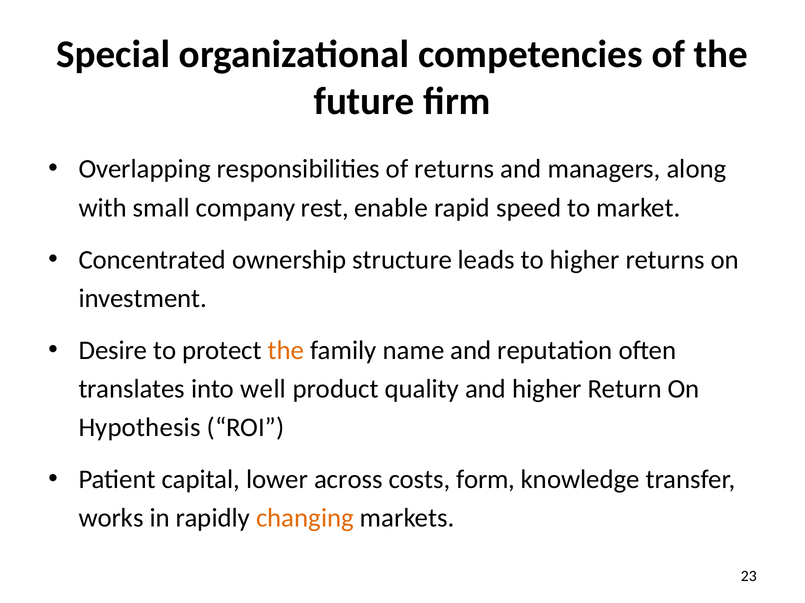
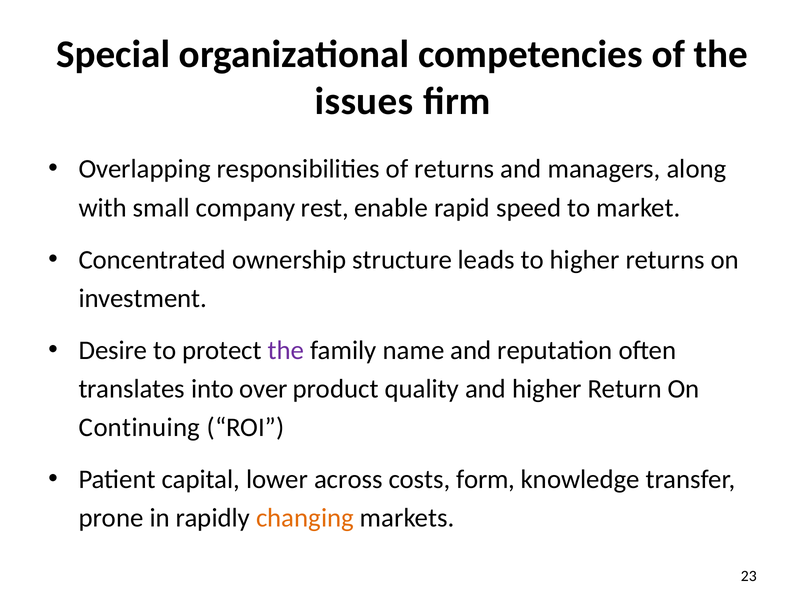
future: future -> issues (364, 101)
the colour: orange -> purple (286, 351)
well: well -> over (264, 389)
Hypothesis: Hypothesis -> Continuing (140, 428)
works: works -> prone (111, 519)
